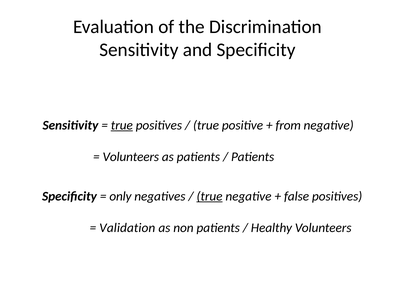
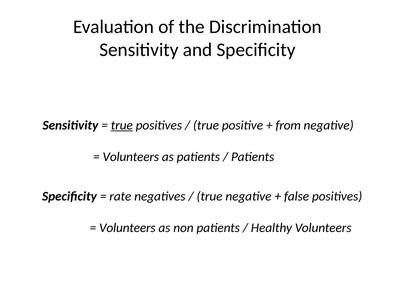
only: only -> rate (120, 196)
true underline: present -> none (210, 196)
Validation: Validation -> Volunteers (127, 228)
